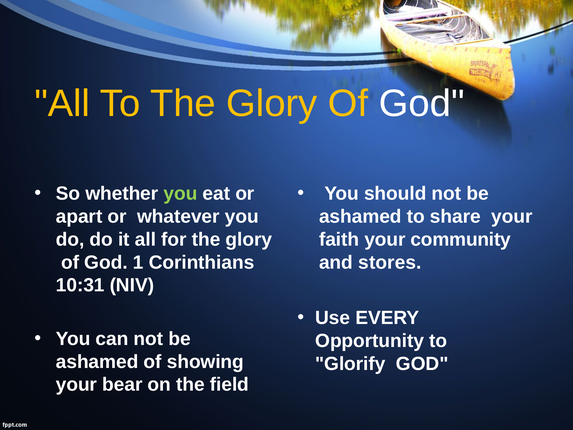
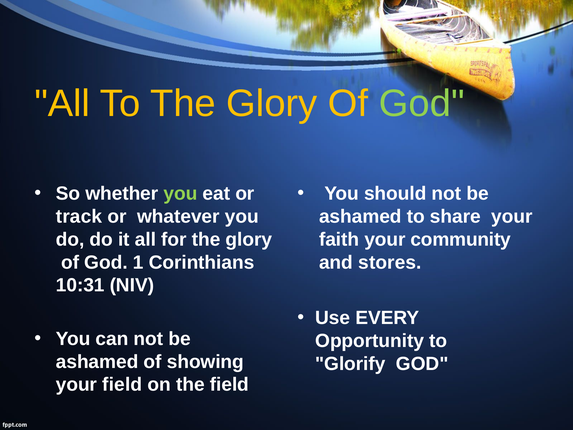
God colour: white -> light green (422, 104)
apart: apart -> track (79, 216)
your bear: bear -> field (122, 384)
